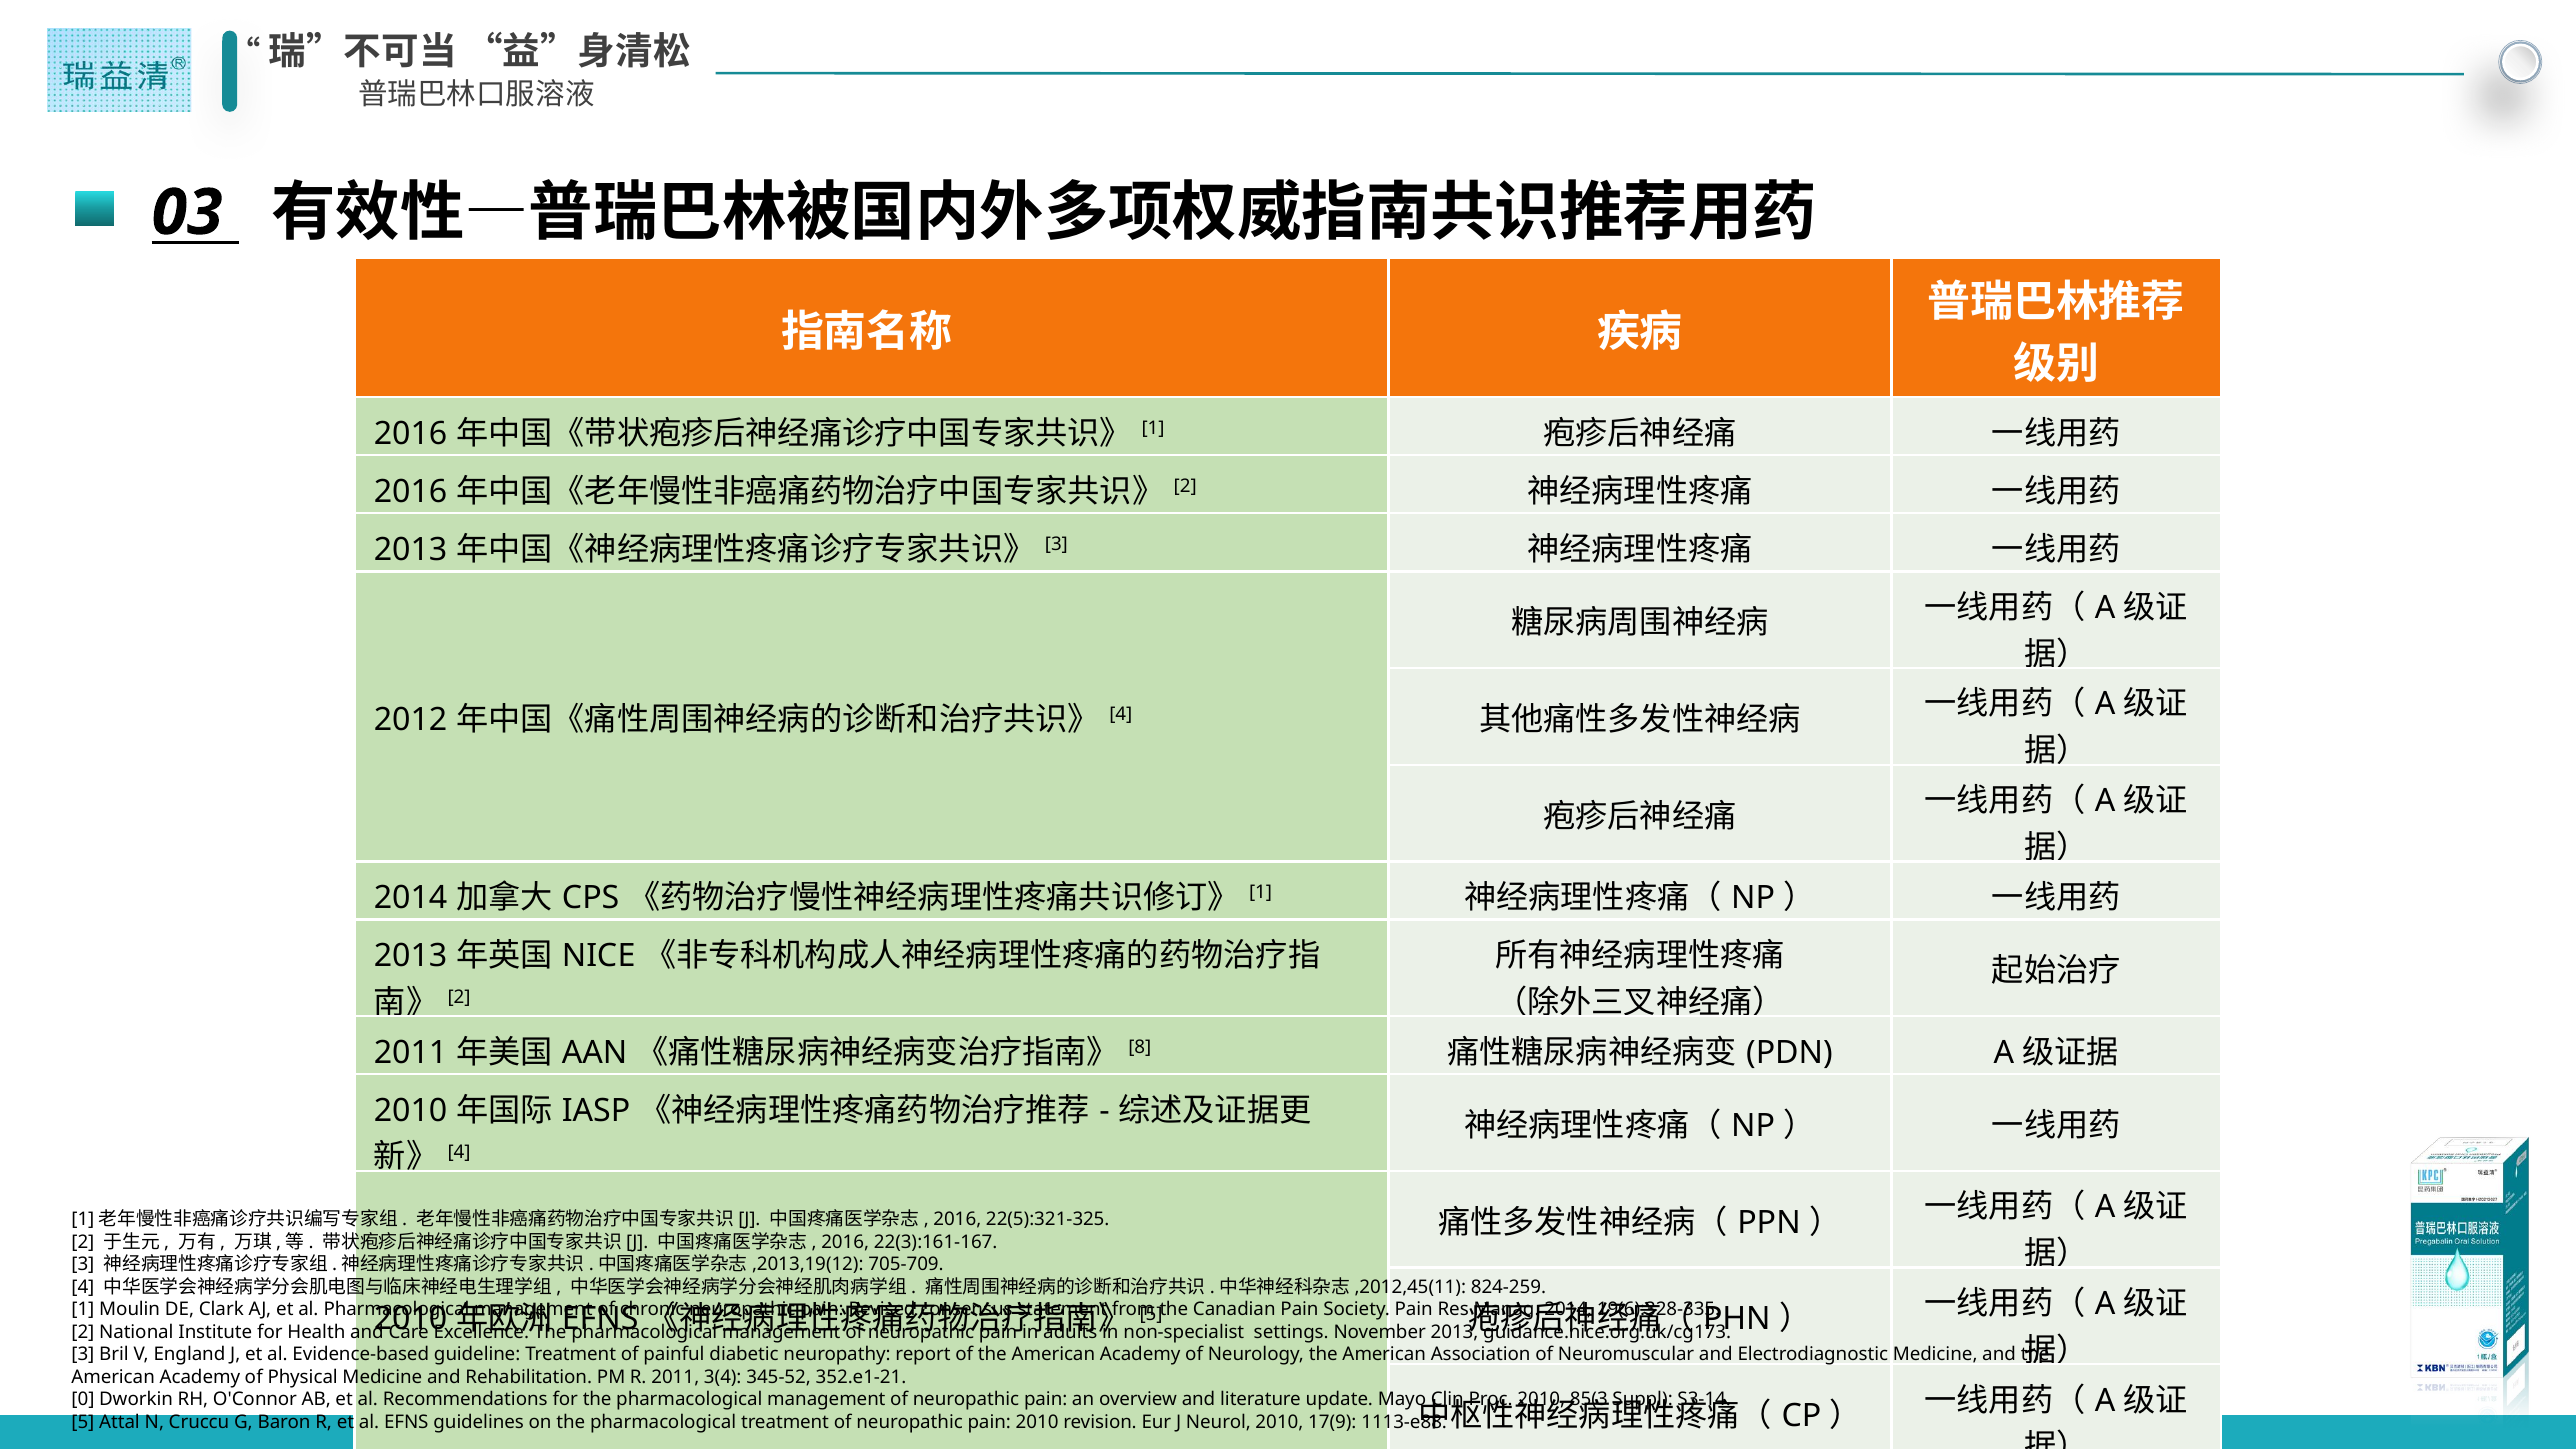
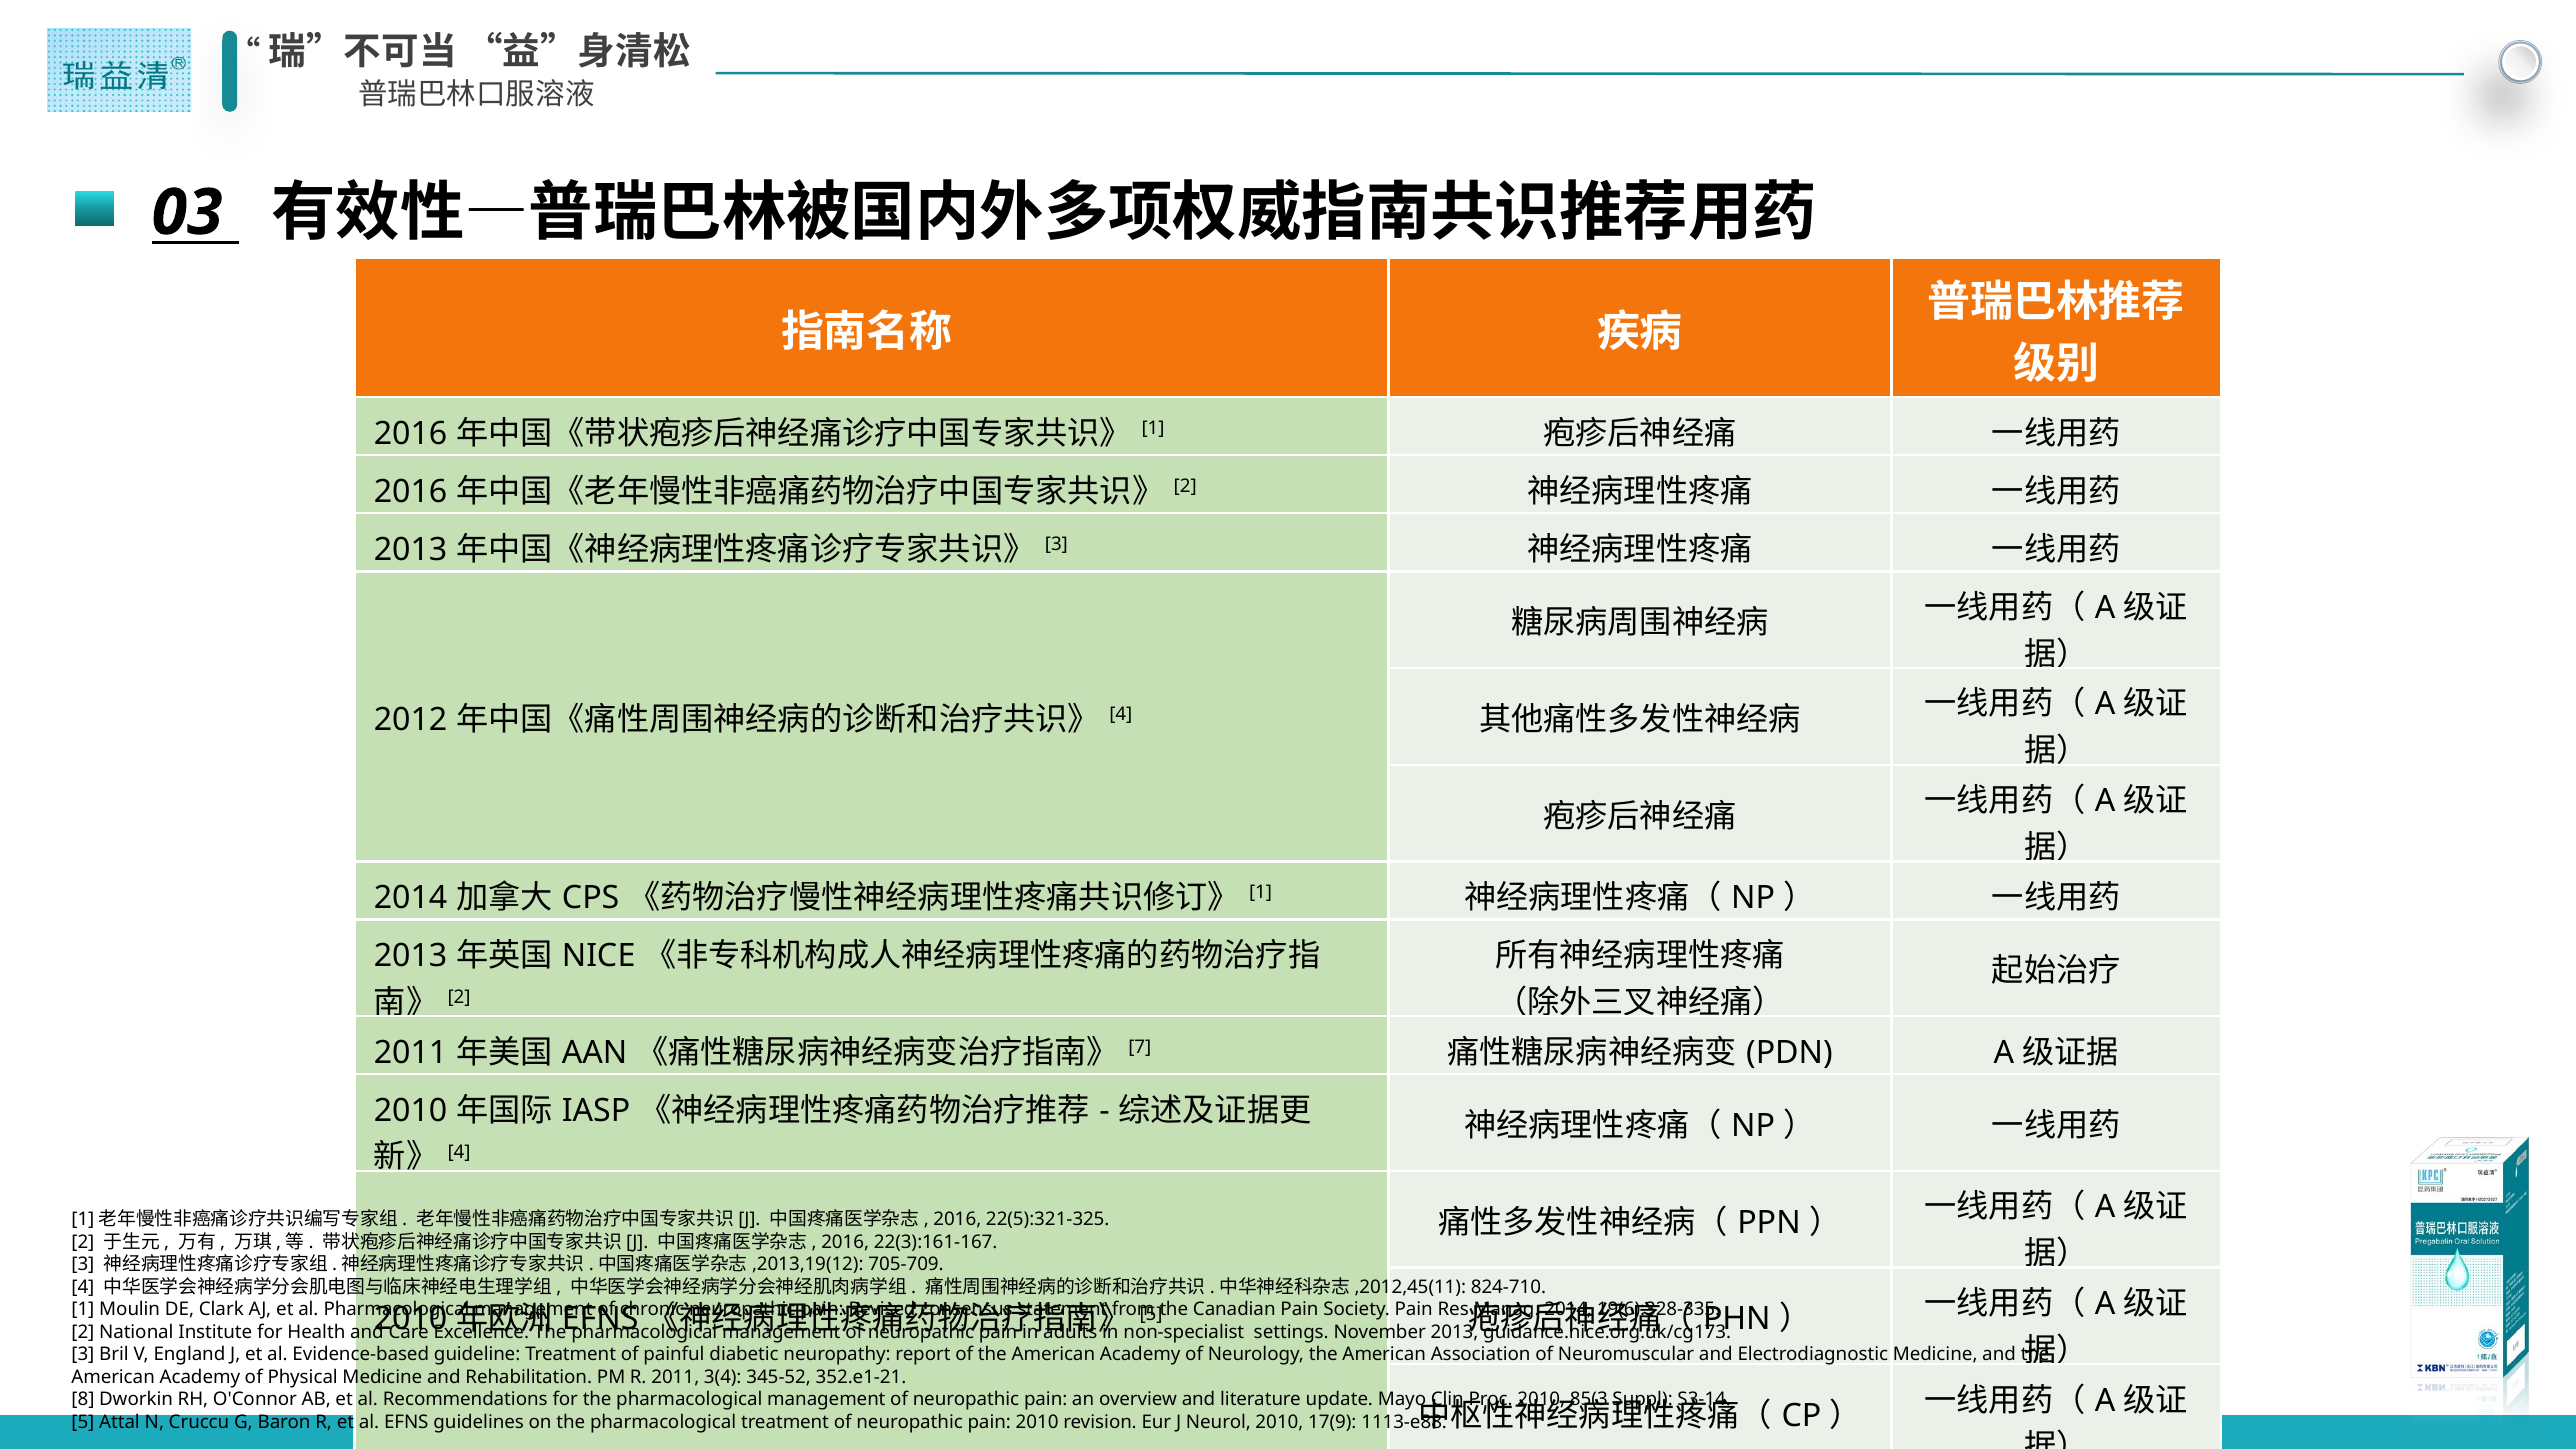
8: 8 -> 7 (1140, 1047)
824-259: 824-259 -> 824-710 (1508, 1287)
0: 0 -> 8 (83, 1400)
